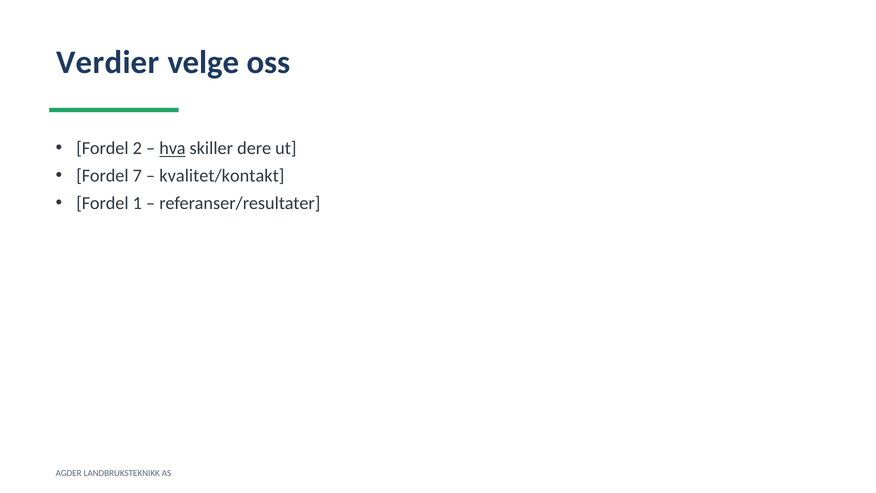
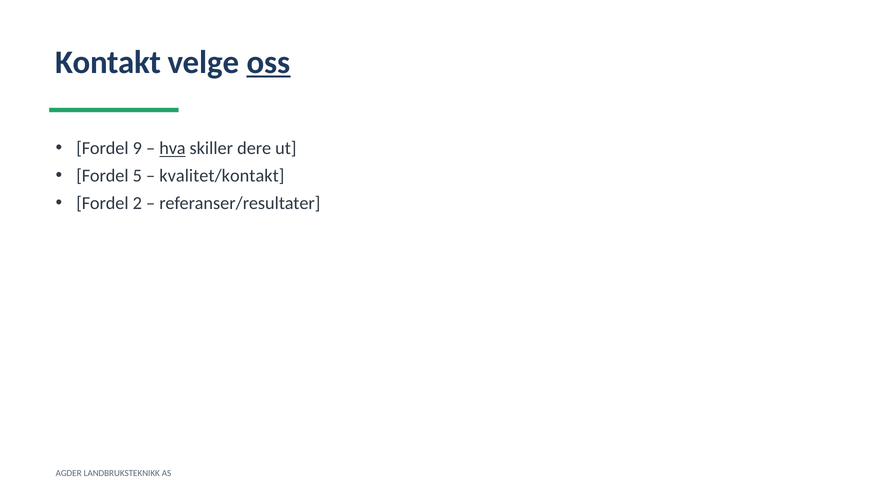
Verdier: Verdier -> Kontakt (108, 63)
oss underline: none -> present (269, 63)
2: 2 -> 9 (137, 148)
7: 7 -> 5 (137, 176)
1: 1 -> 2 (137, 203)
